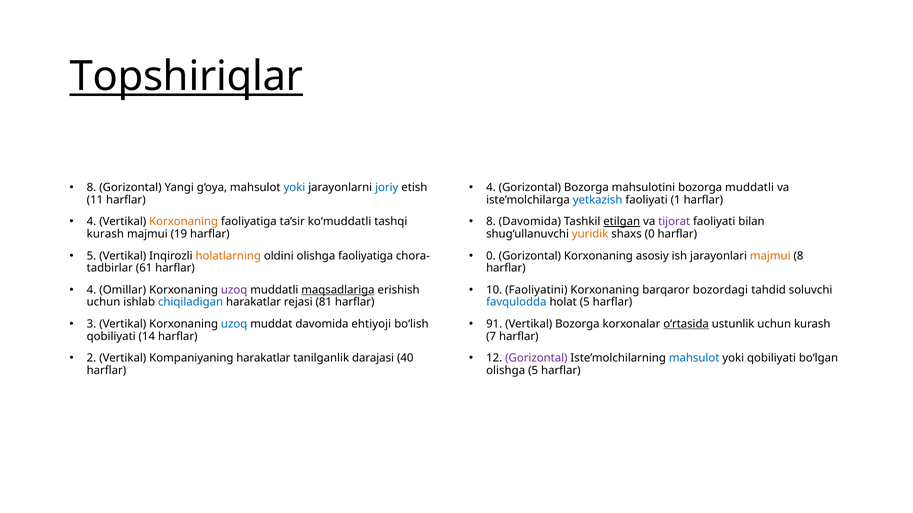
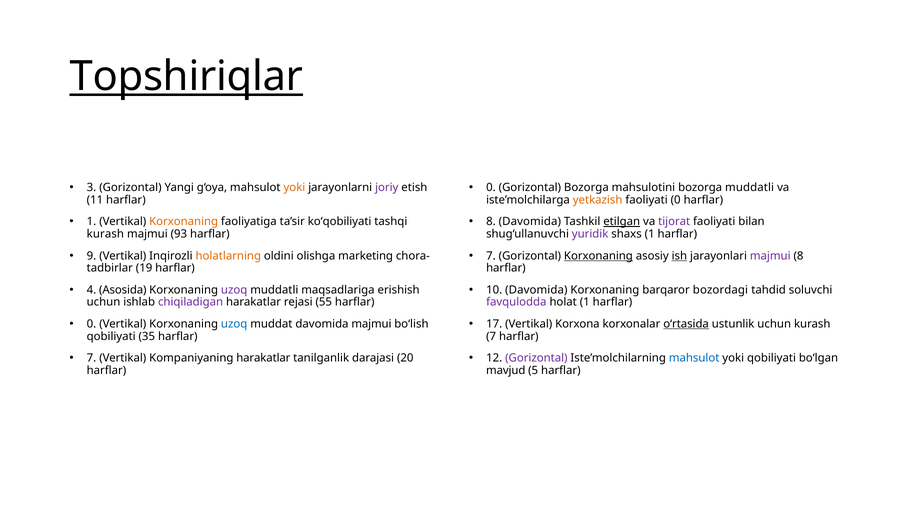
8: 8 -> 3 (92, 188)
yoki colour: blue -> orange (294, 188)
joriy colour: blue -> purple (387, 188)
4: 4 -> 0 (491, 188)
yetkazish colour: blue -> orange (598, 200)
faoliyati 1: 1 -> 0 (676, 200)
4: 4 -> 1 (92, 222)
ko‘muddatli: ko‘muddatli -> ko‘qobiliyati (340, 222)
19: 19 -> 93 (179, 234)
yuridik colour: orange -> purple (590, 234)
shaxs 0: 0 -> 1 (650, 234)
5: 5 -> 9 (92, 256)
olishga faoliyatiga: faoliyatiga -> marketing (366, 256)
0: 0 -> 7 (491, 256)
Korxonaning underline: none -> present (598, 256)
ish underline: none -> present (679, 256)
majmui colour: orange -> purple (770, 256)
61: 61 -> 19 (144, 268)
Omillar: Omillar -> Asosida (123, 290)
maqsadlariga underline: present -> none (338, 290)
10 Faoliyatini: Faoliyatini -> Davomida (536, 290)
chiqiladigan colour: blue -> purple (191, 303)
81: 81 -> 55 (324, 303)
favqulodda colour: blue -> purple (516, 303)
holat 5: 5 -> 1 (585, 303)
3: 3 -> 0 (92, 324)
davomida ehtiyoji: ehtiyoji -> majmui (371, 324)
91: 91 -> 17 (494, 324)
Vertikal Bozorga: Bozorga -> Korxona (577, 324)
14: 14 -> 35 (147, 337)
2: 2 -> 7 (92, 359)
40: 40 -> 20 (405, 359)
olishga: olishga -> mavjud (506, 371)
